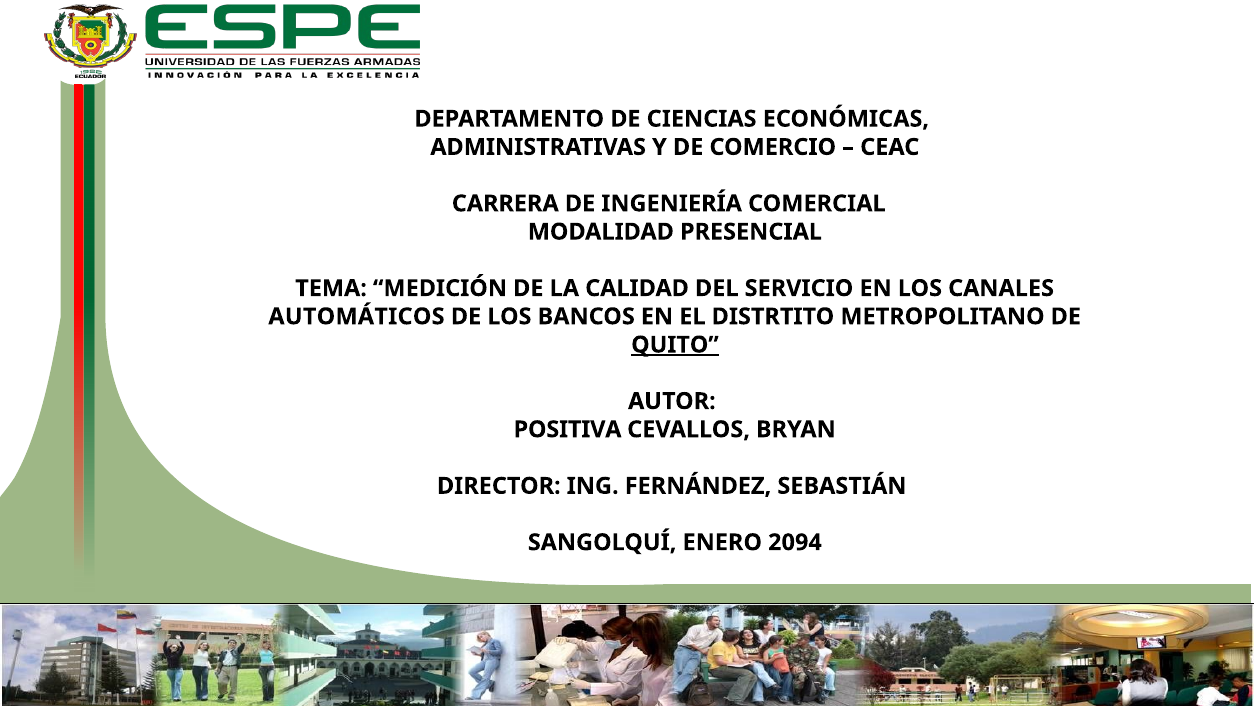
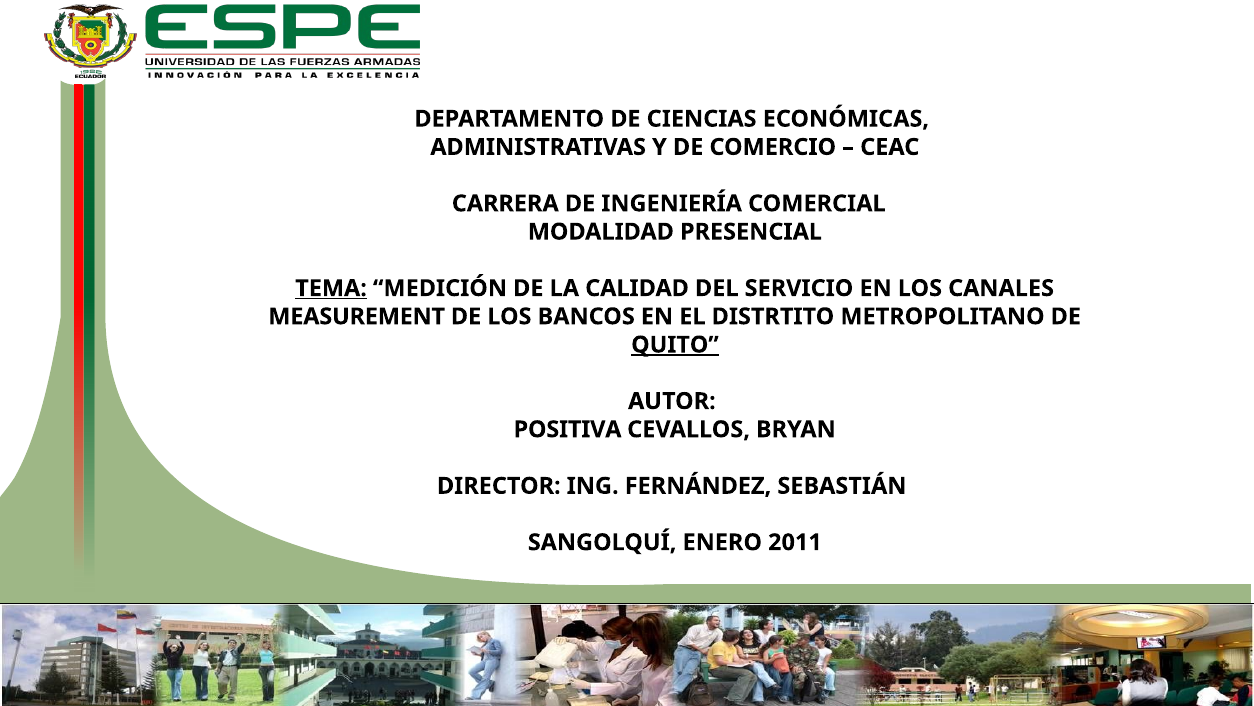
TEMA underline: none -> present (331, 288)
AUTOMÁTICOS: AUTOMÁTICOS -> MEASUREMENT (357, 316)
2094: 2094 -> 2011 (795, 542)
